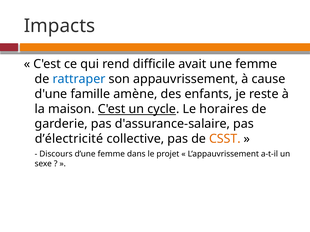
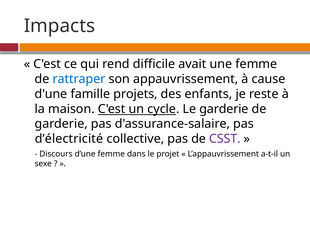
amène: amène -> projets (135, 94)
Le horaires: horaires -> garderie (224, 109)
CSST colour: orange -> purple (225, 139)
